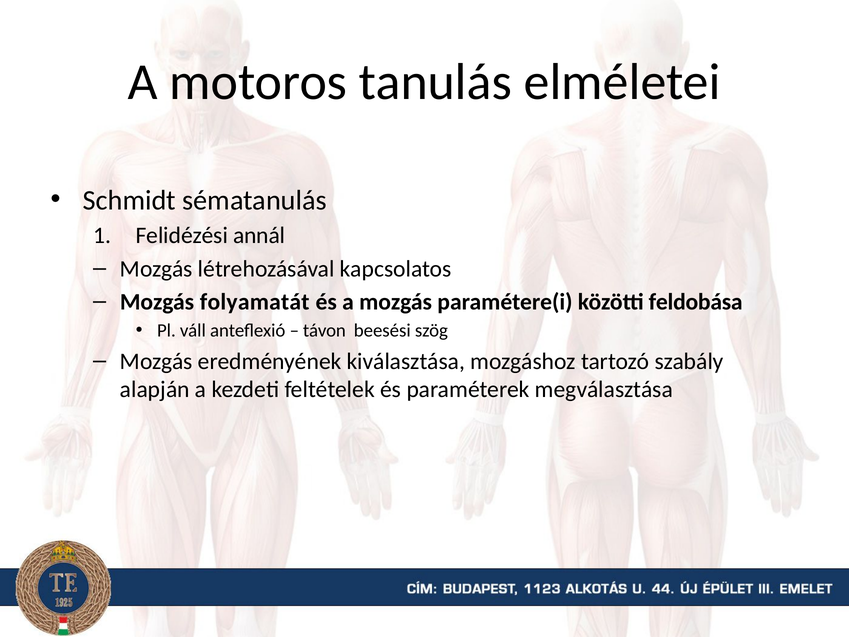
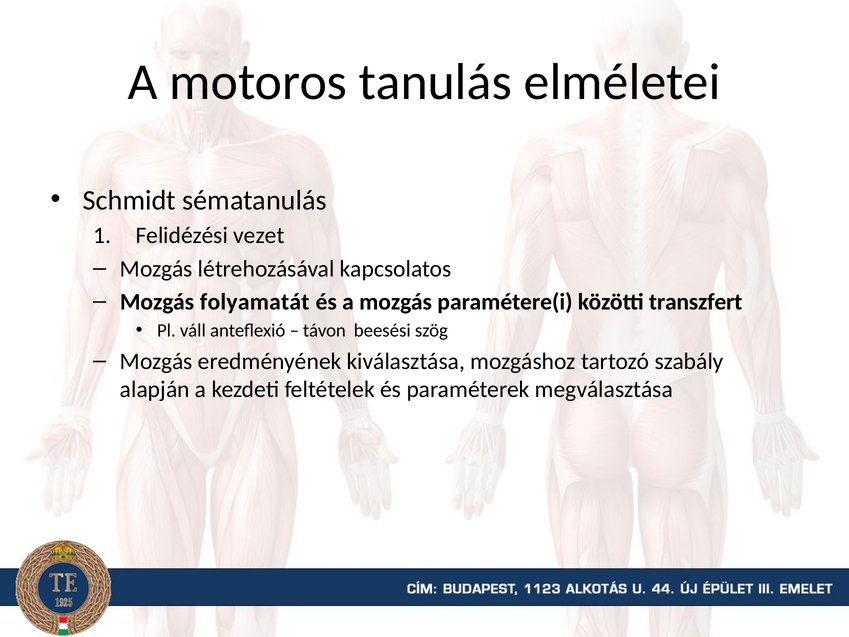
annál: annál -> vezet (259, 236)
feldobása: feldobása -> transzfert (696, 302)
